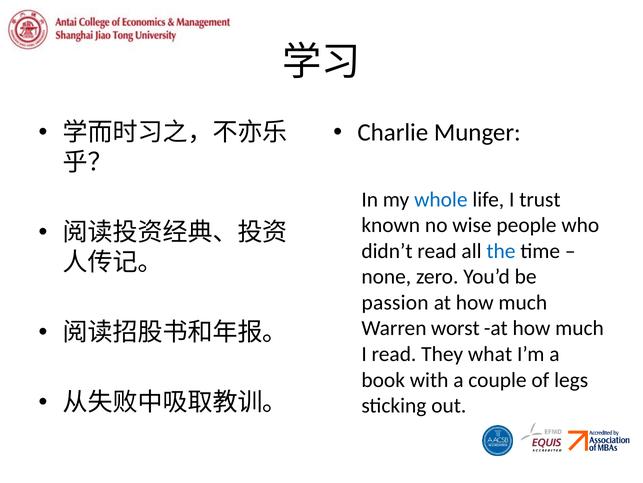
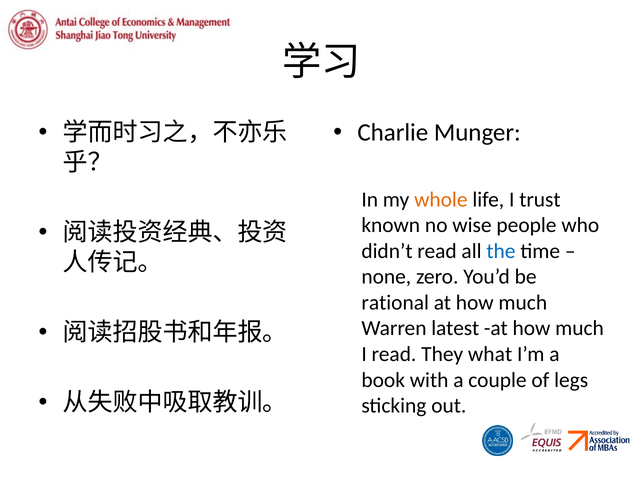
whole colour: blue -> orange (441, 199)
passion: passion -> rational (395, 302)
worst: worst -> latest (455, 328)
